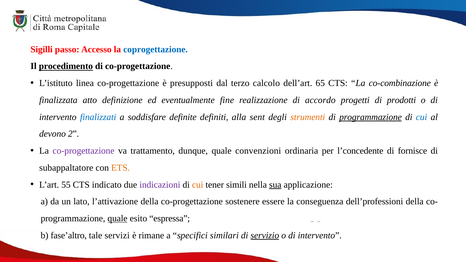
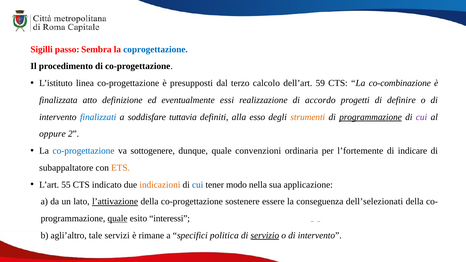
Accesso: Accesso -> Sembra (96, 49)
procedimento underline: present -> none (66, 66)
65: 65 -> 59 (320, 83)
fine: fine -> essi (227, 100)
prodotti: prodotti -> definire (401, 100)
definite: definite -> tuttavia (183, 117)
sent: sent -> esso (257, 117)
cui colour: blue -> purple (422, 117)
devono: devono -> oppure (52, 134)
co-progettazione colour: purple -> blue (84, 151)
trattamento: trattamento -> sottogenere (153, 151)
l’concedente: l’concedente -> l’fortemente (360, 151)
fornisce: fornisce -> indicare (412, 151)
indicazioni colour: purple -> orange (160, 185)
cui colour: orange -> blue (198, 185)
simili: simili -> modo (236, 185)
sua underline: present -> none (275, 185)
l’attivazione underline: none -> present (115, 202)
dell’professioni: dell’professioni -> dell’selezionati (375, 202)
espressa: espressa -> interessi (170, 219)
fase’altro: fase’altro -> agli’altro (69, 236)
similari: similari -> politica (224, 236)
